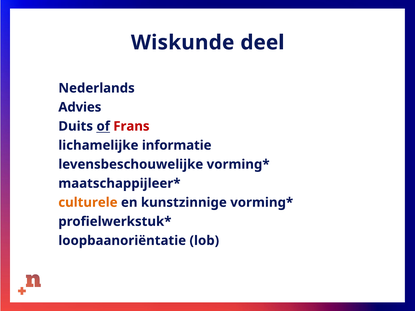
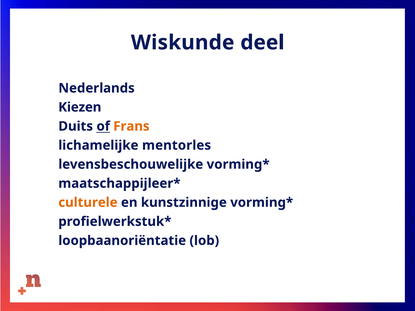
Advies: Advies -> Kiezen (80, 107)
Frans colour: red -> orange (131, 126)
informatie: informatie -> mentorles (177, 145)
